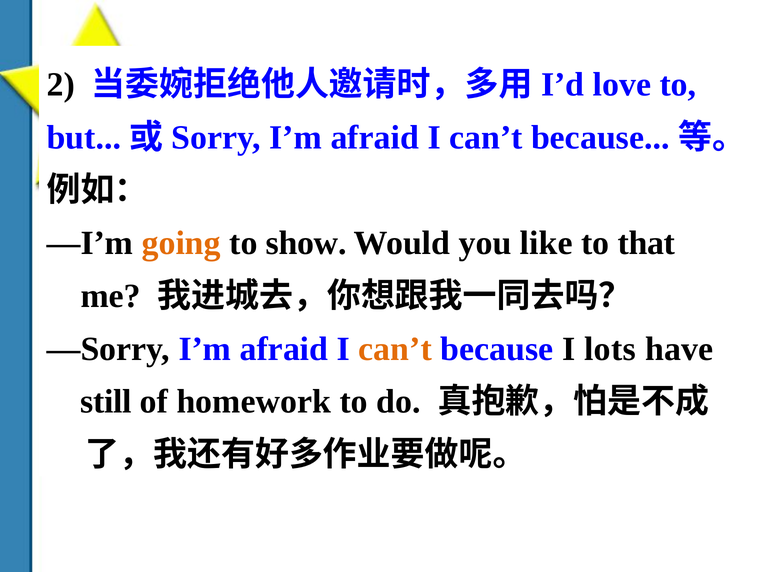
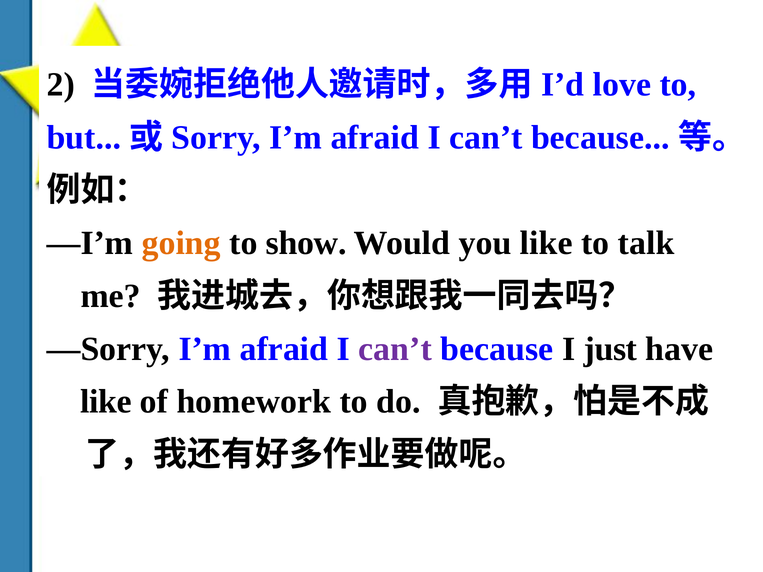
that: that -> talk (646, 243)
can’t colour: orange -> purple (395, 349)
lots: lots -> just (610, 349)
still: still -> like (106, 402)
